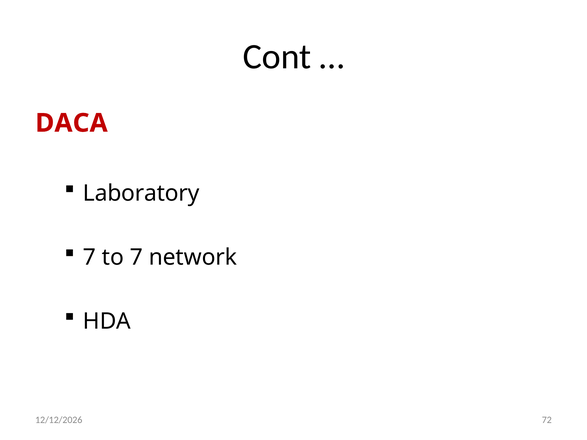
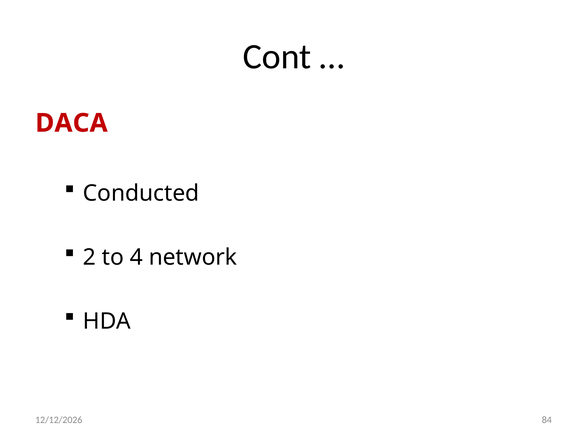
Laboratory: Laboratory -> Conducted (141, 193)
7: 7 -> 2 (89, 257)
to 7: 7 -> 4 (136, 257)
72: 72 -> 84 (547, 420)
